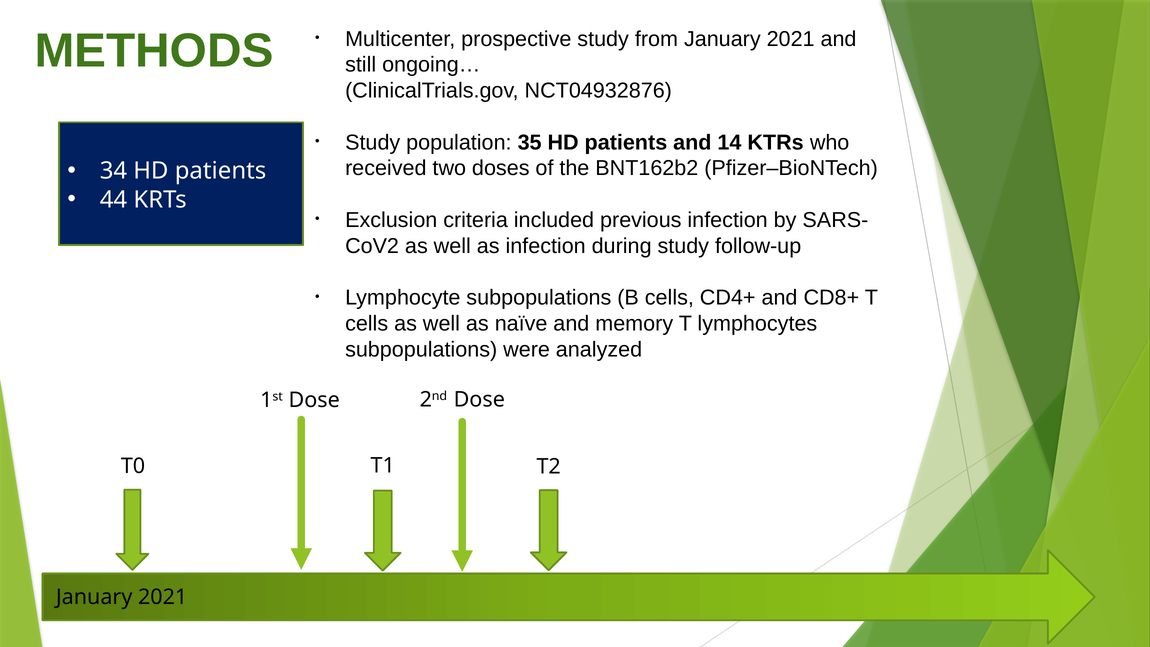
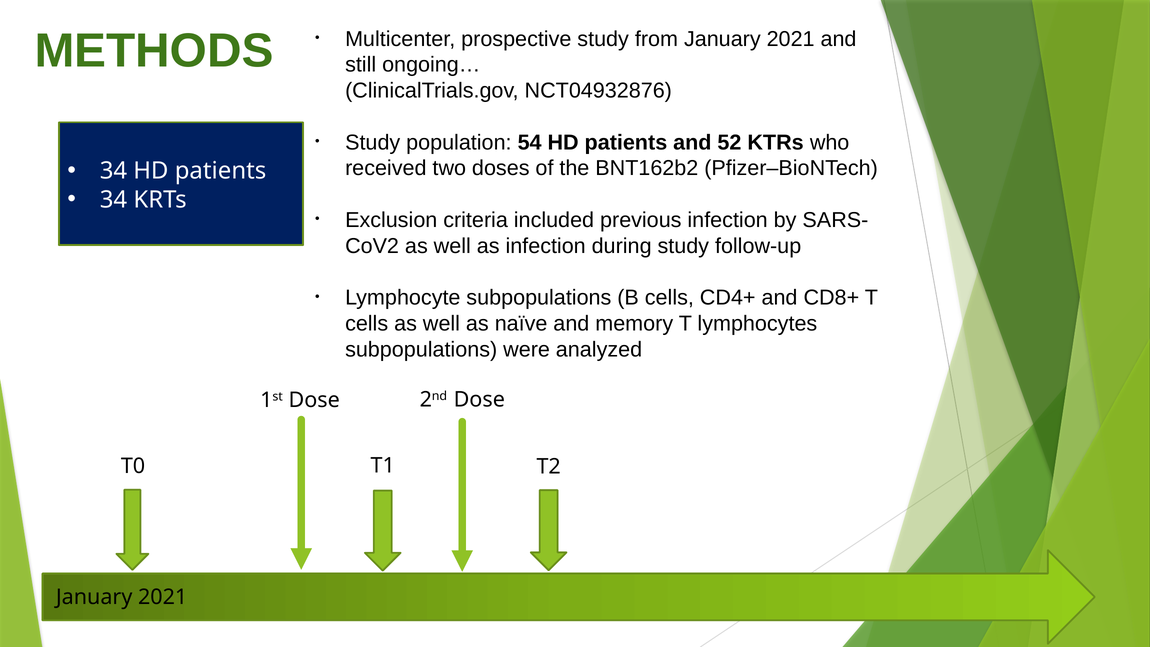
35: 35 -> 54 (530, 142)
14: 14 -> 52 (729, 142)
44: 44 -> 34 (113, 200)
